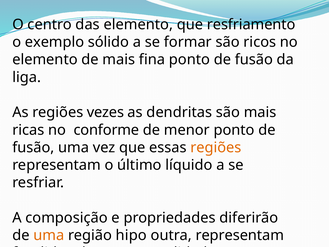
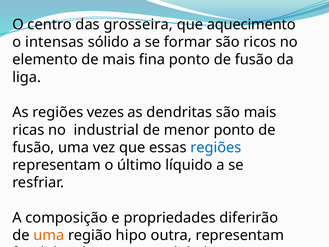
das elemento: elemento -> grosseira (138, 24)
resfriamento: resfriamento -> aquecimento (251, 24)
exemplo: exemplo -> intensas (54, 42)
conforme: conforme -> industrial (106, 130)
regiões colour: orange -> blue (216, 147)
